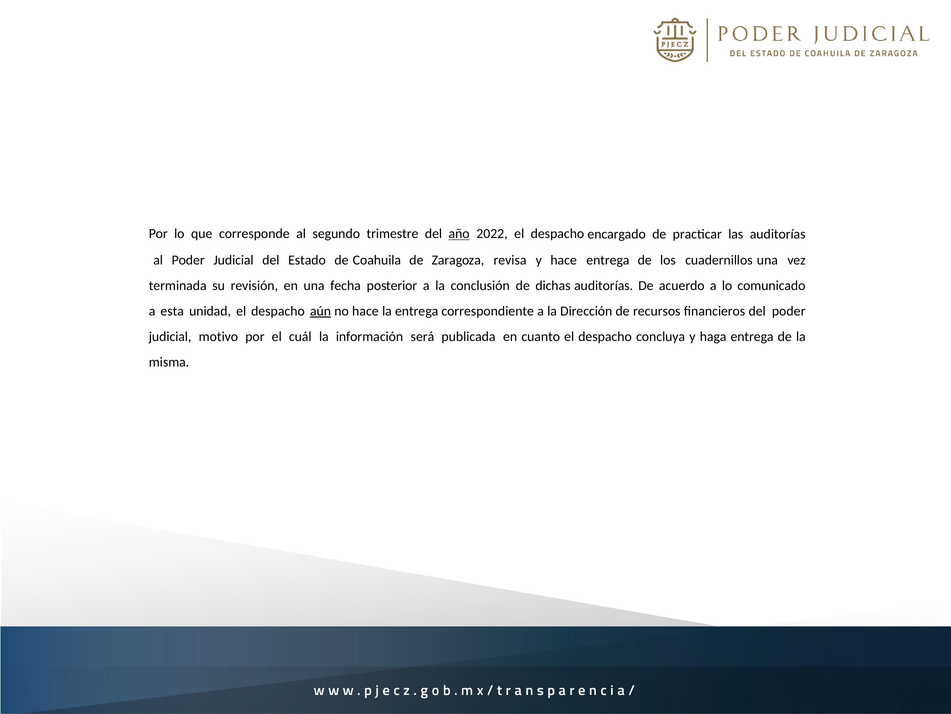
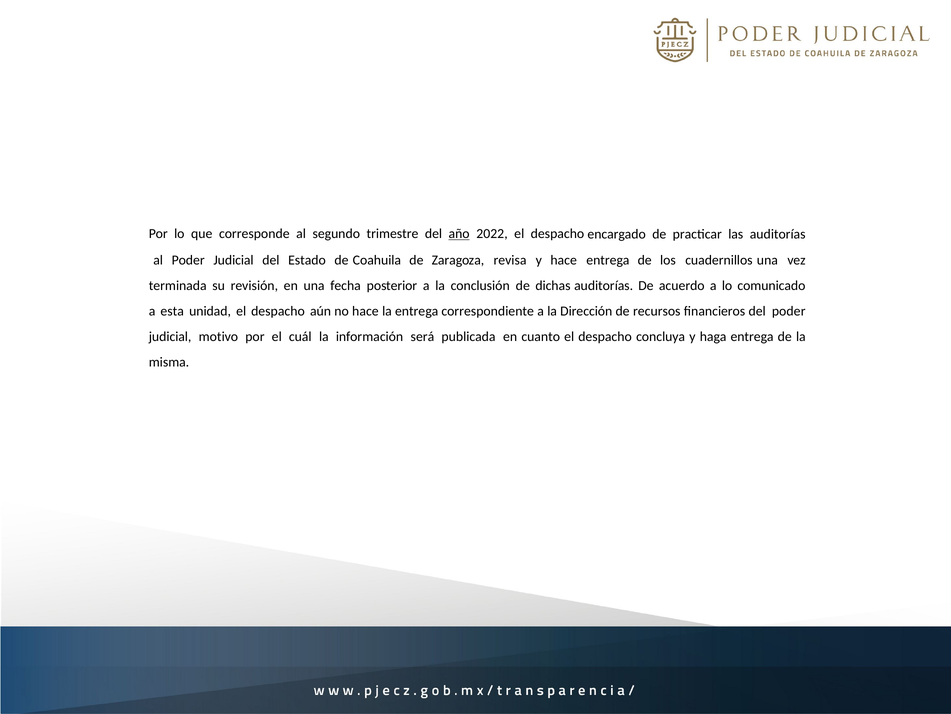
aún underline: present -> none (321, 311)
